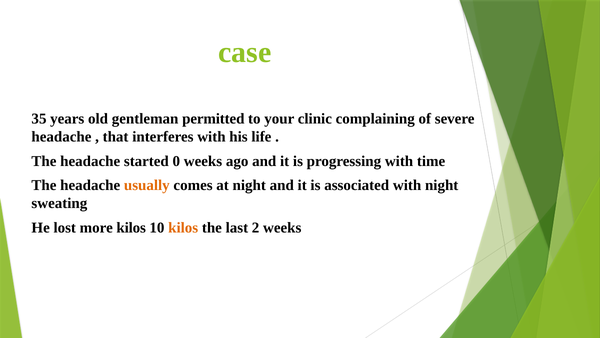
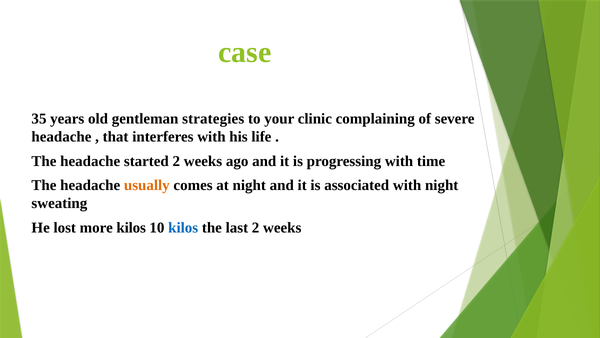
permitted: permitted -> strategies (213, 119)
started 0: 0 -> 2 (176, 161)
kilos colour: orange -> blue (183, 227)
